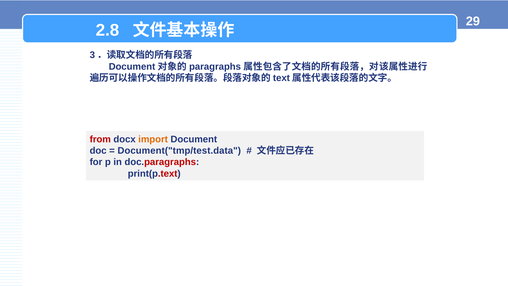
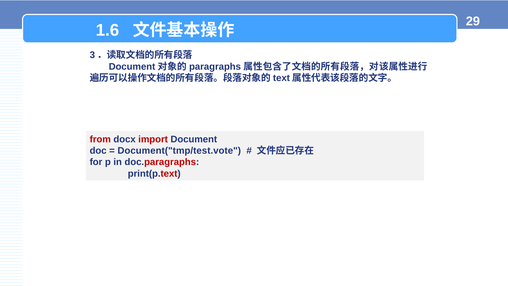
2.8: 2.8 -> 1.6 (107, 30)
import colour: orange -> red (153, 139)
Document("tmp/test.data: Document("tmp/test.data -> Document("tmp/test.vote (179, 151)
